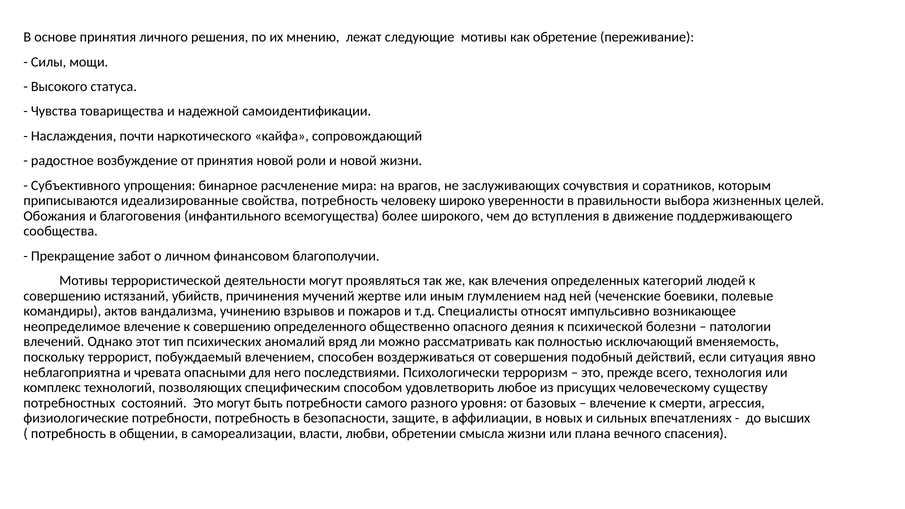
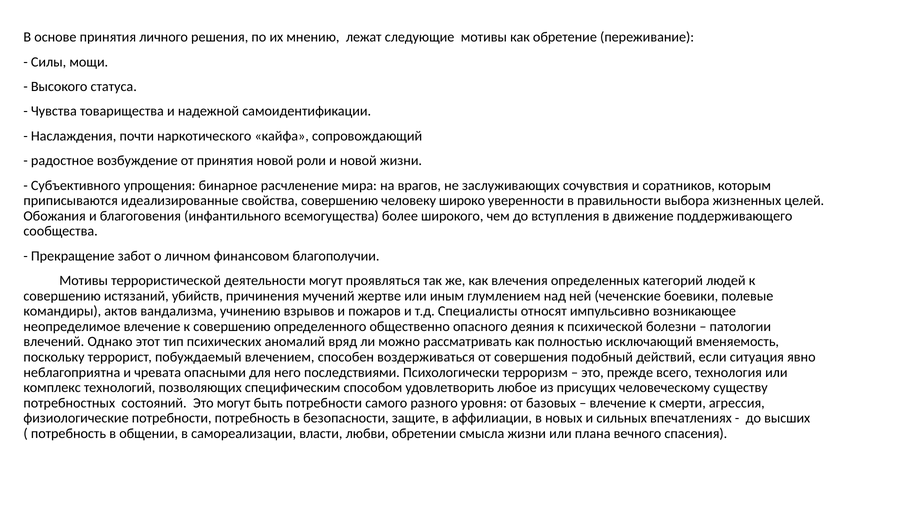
свойства потребность: потребность -> совершению (340, 201)
